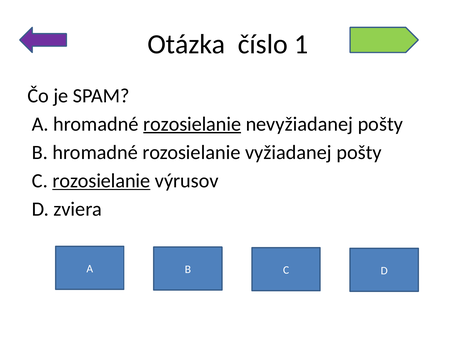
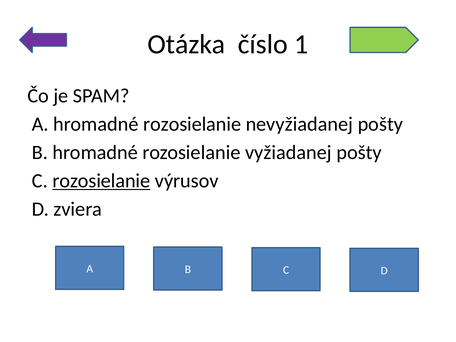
rozosielanie underline: present -> none (192, 124)
